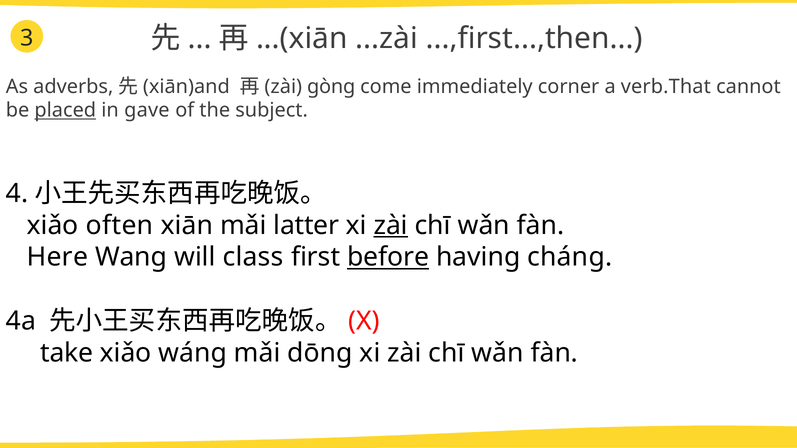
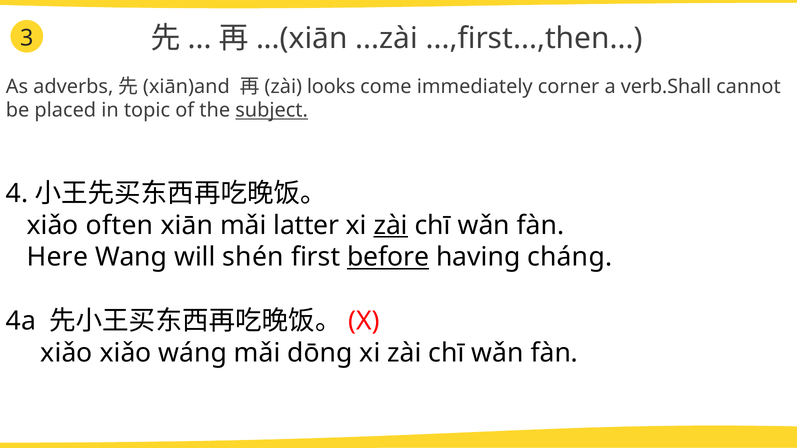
gòng: gòng -> looks (331, 87)
verb.That: verb.That -> verb.Shall (666, 87)
placed underline: present -> none (65, 110)
gave: gave -> topic (147, 110)
subject underline: none -> present (272, 110)
class: class -> shén (253, 257)
take: take -> xiǎo (67, 353)
